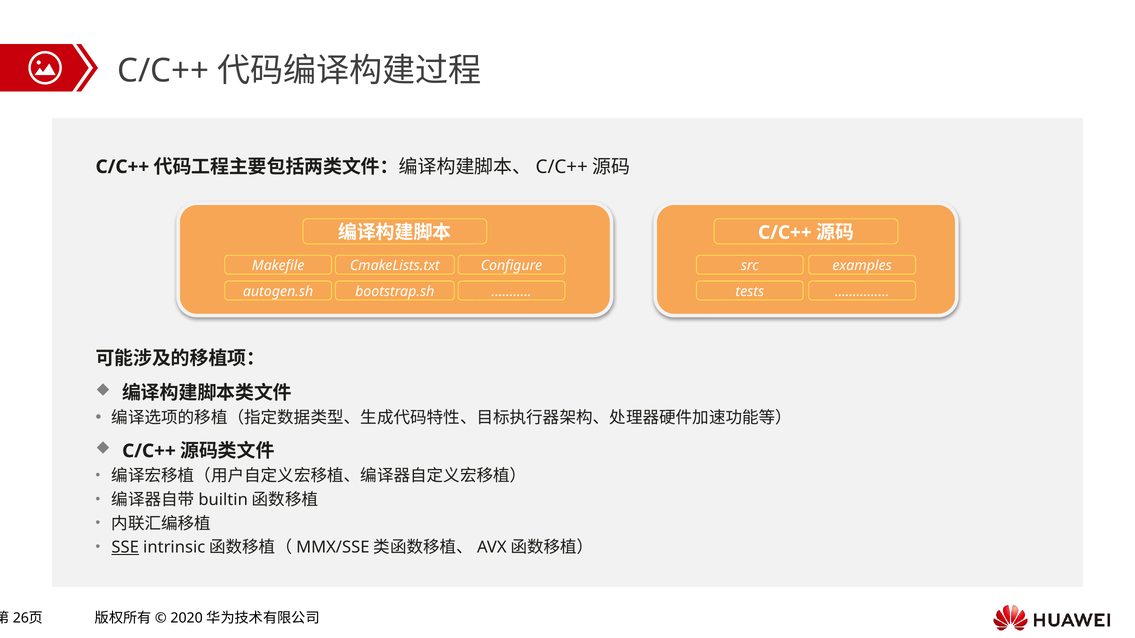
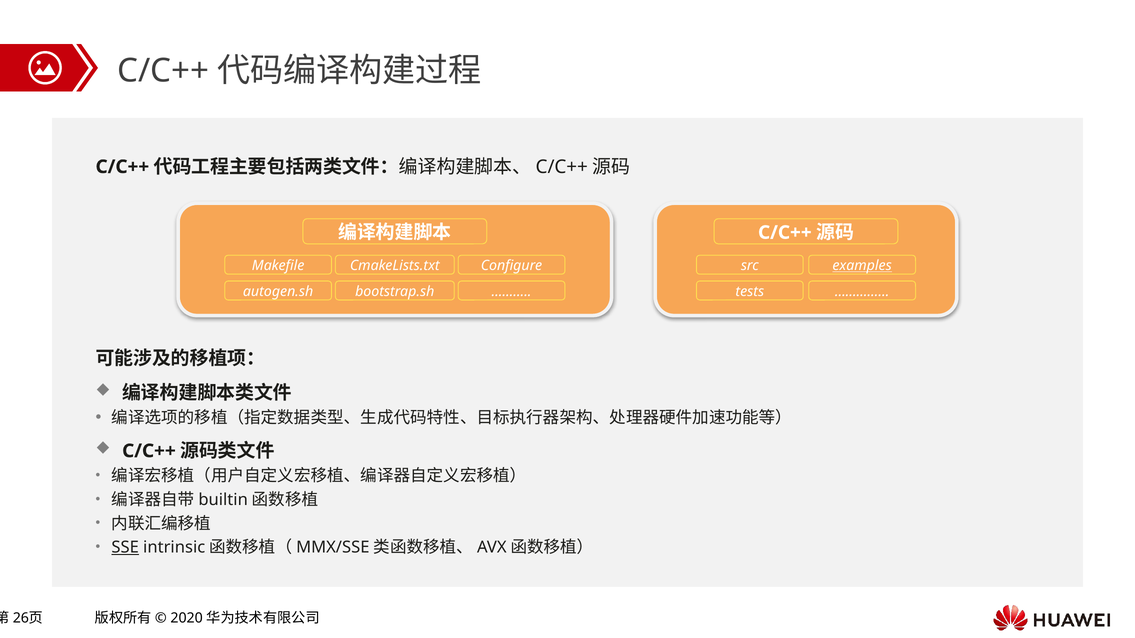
examples underline: none -> present (862, 266)
